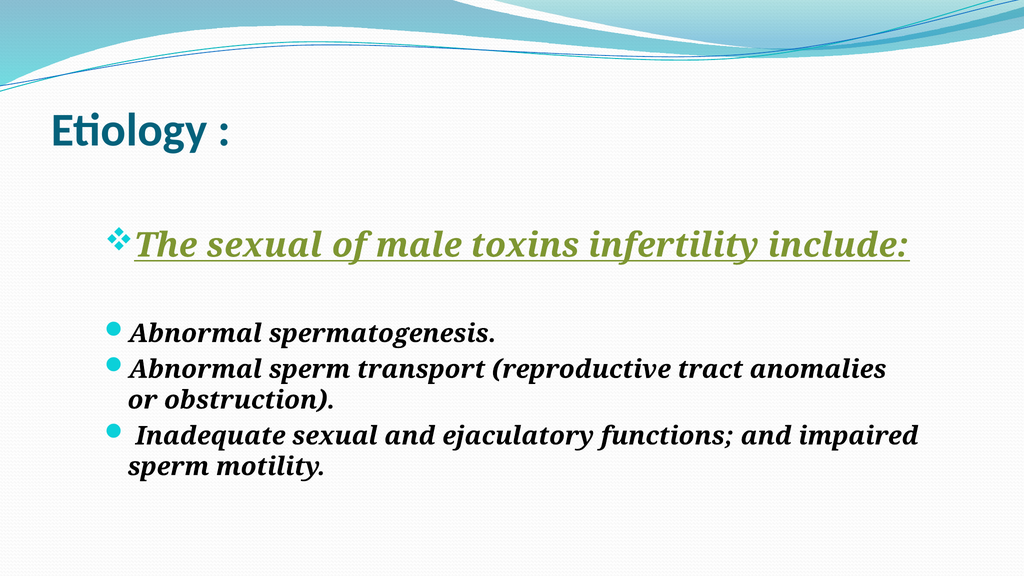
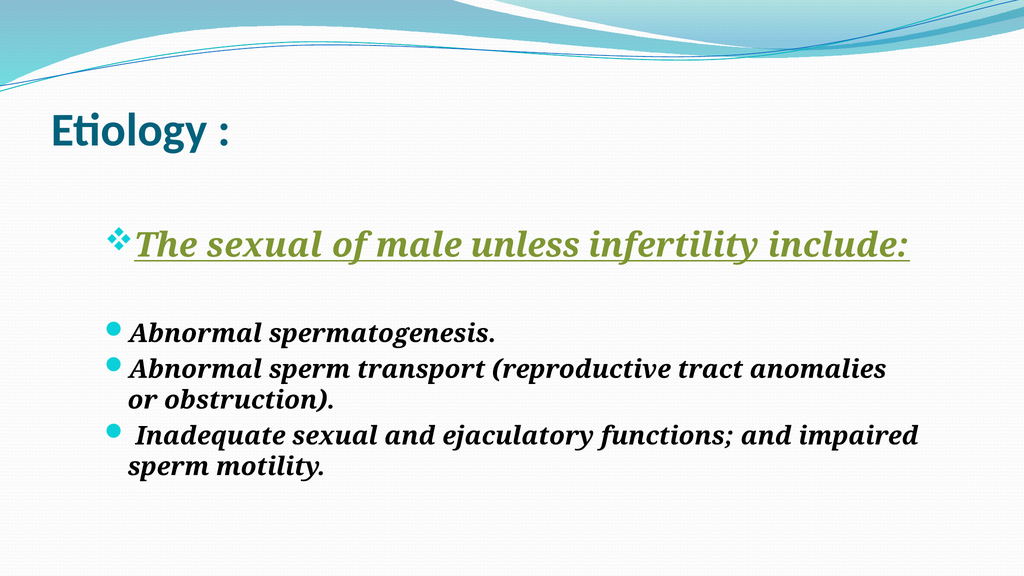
toxins: toxins -> unless (525, 245)
